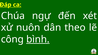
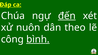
đến underline: none -> present (67, 16)
